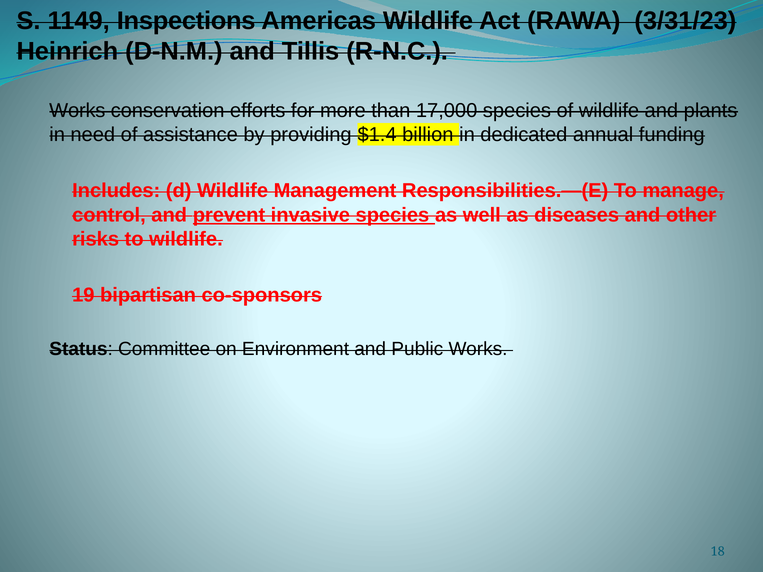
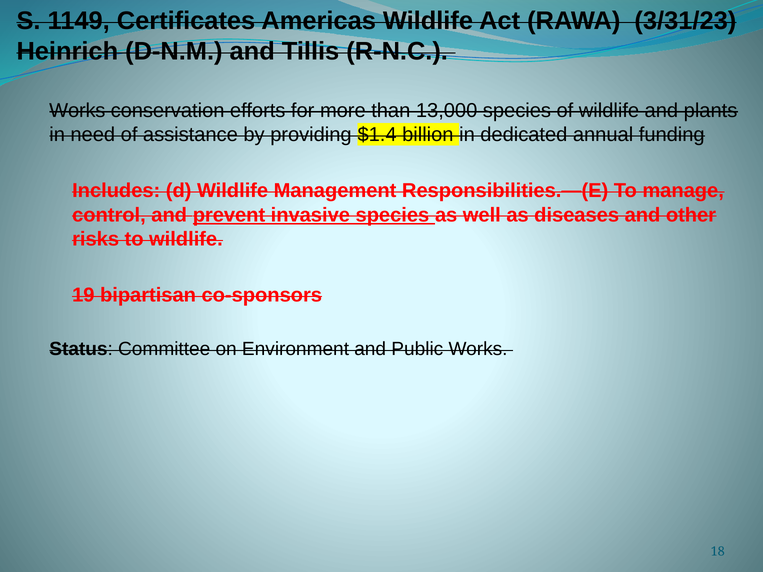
Inspections: Inspections -> Certificates (186, 21)
17,000: 17,000 -> 13,000 (447, 110)
